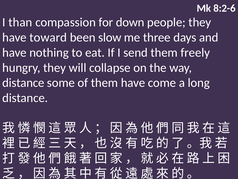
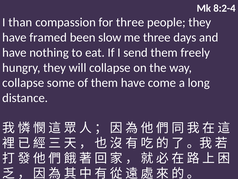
8:2-6: 8:2-6 -> 8:2-4 (224, 8)
for down: down -> three (130, 22)
toward: toward -> framed (48, 37)
distance: distance -> collapse (23, 83)
